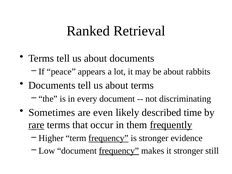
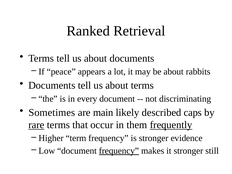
even: even -> main (103, 112)
time: time -> caps (193, 112)
frequency underline: present -> none (108, 138)
